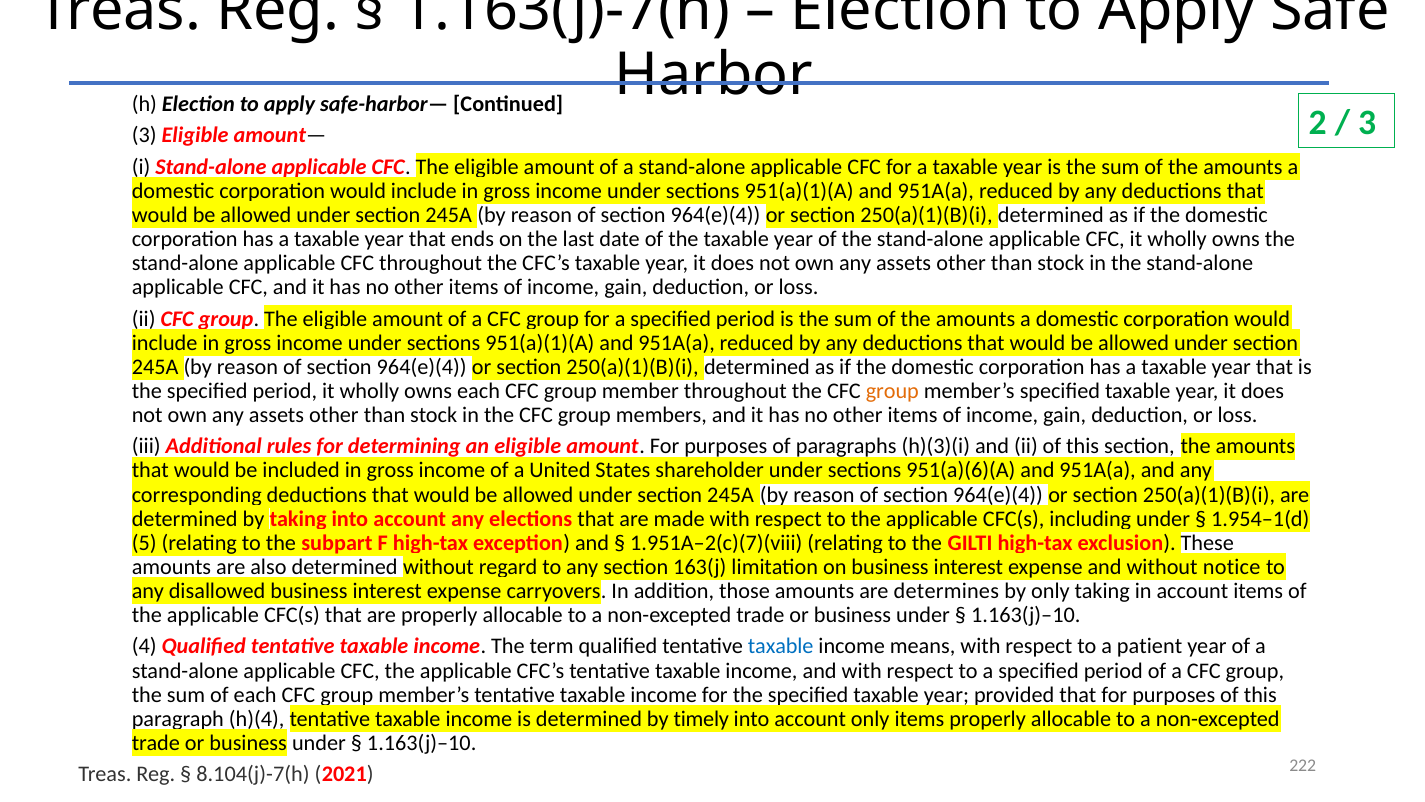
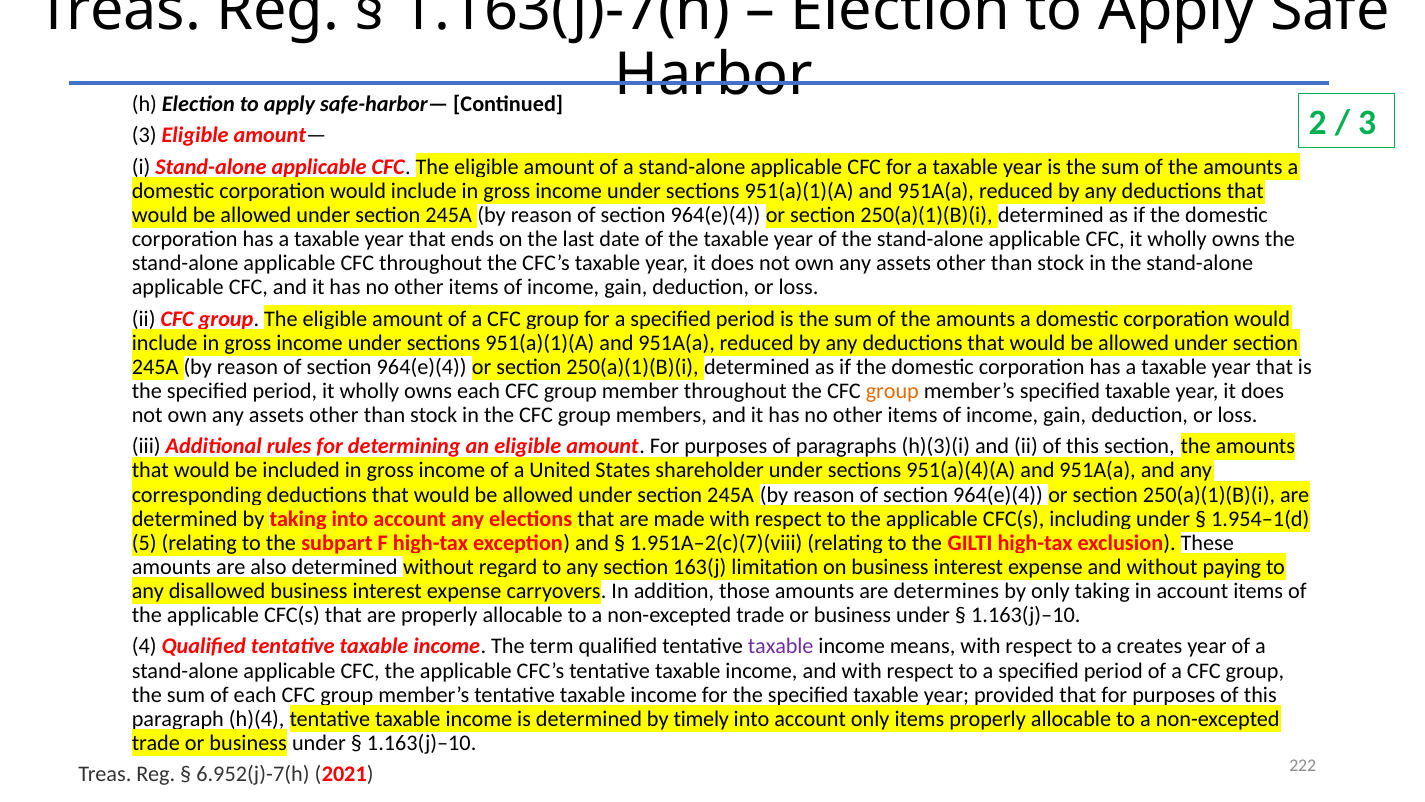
951(a)(6)(A: 951(a)(6)(A -> 951(a)(4)(A (961, 470)
notice: notice -> paying (1232, 567)
taxable colour: blue -> purple (781, 646)
patient: patient -> creates (1150, 646)
8.104(j)-7(h: 8.104(j)-7(h -> 6.952(j)-7(h (253, 774)
